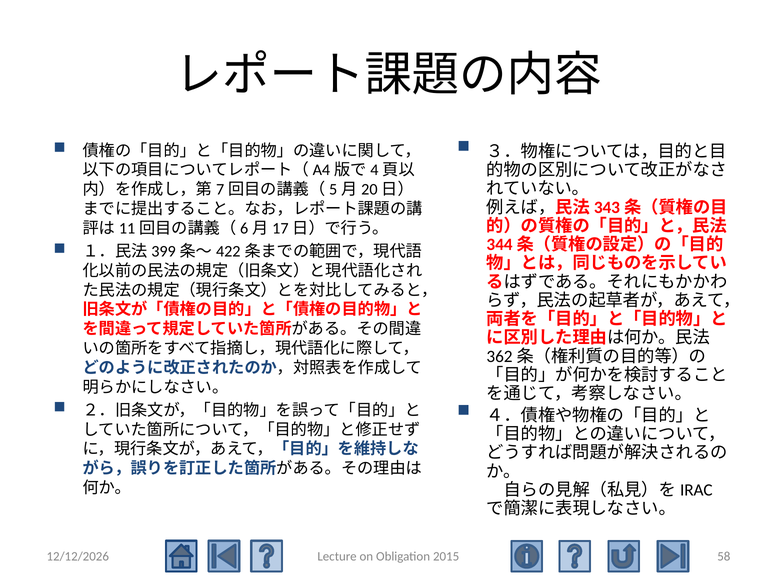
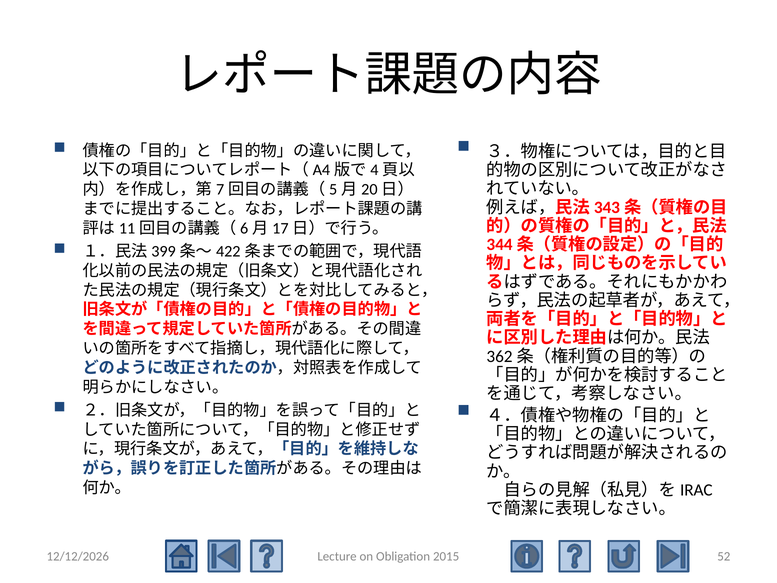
58: 58 -> 52 (724, 556)
